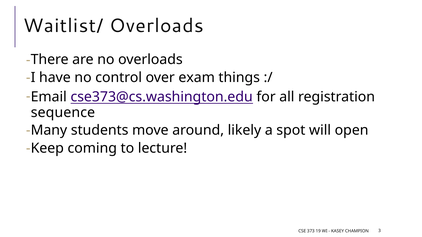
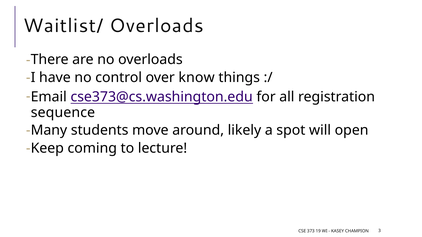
exam: exam -> know (197, 78)
